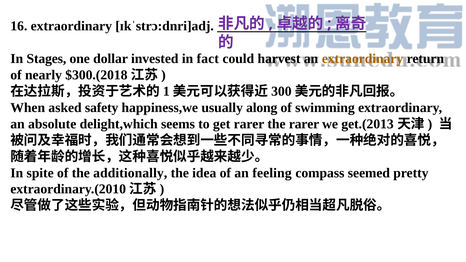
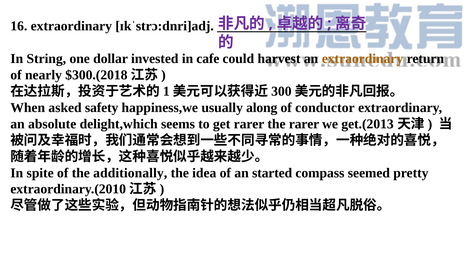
Stages: Stages -> String (46, 59)
fact: fact -> cafe (208, 59)
swimming: swimming -> conductor (325, 108)
feeling: feeling -> started (272, 173)
